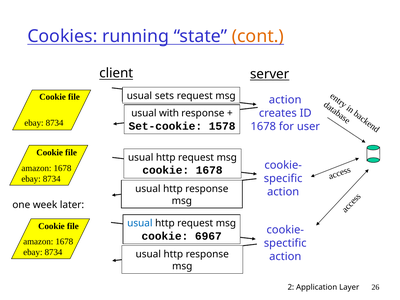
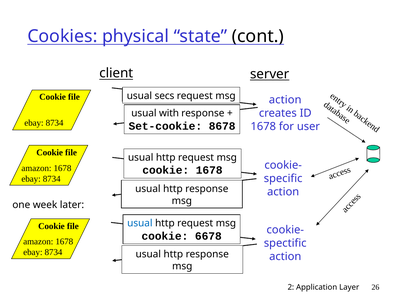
running: running -> physical (136, 36)
cont colour: orange -> black (258, 36)
sets: sets -> secs (165, 96)
1578: 1578 -> 8678 (222, 126)
6967: 6967 -> 6678 (208, 236)
